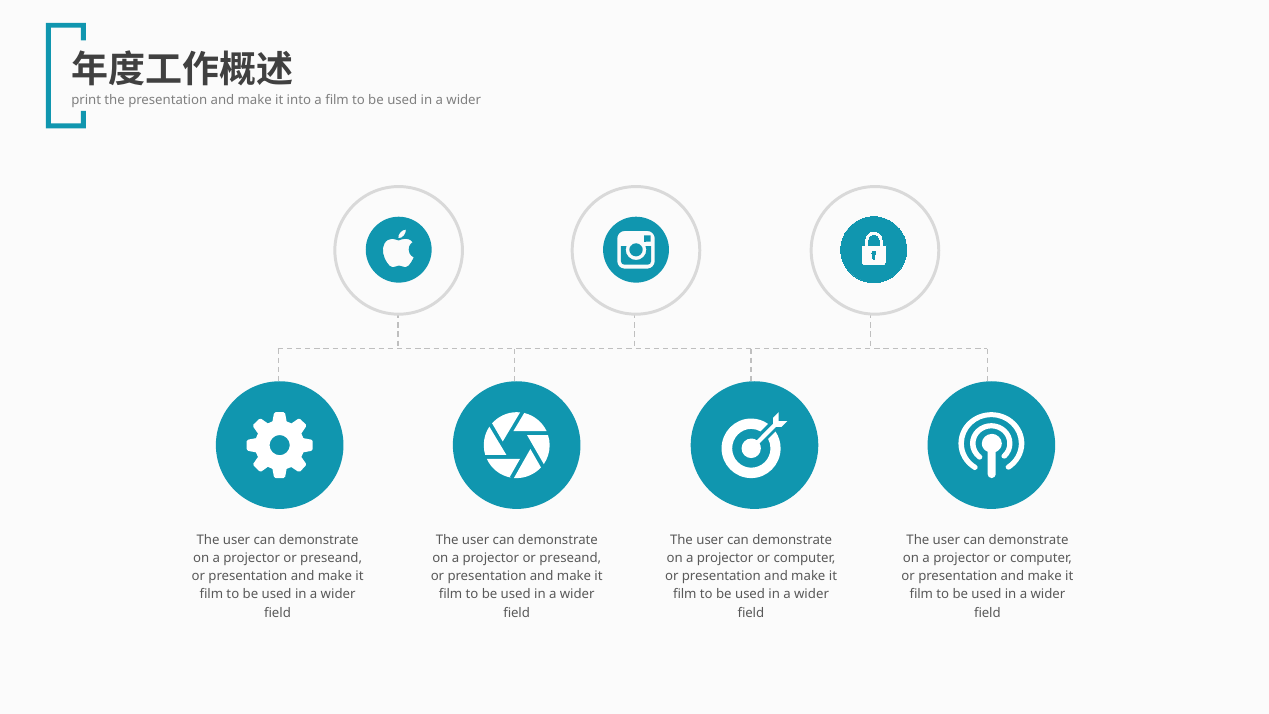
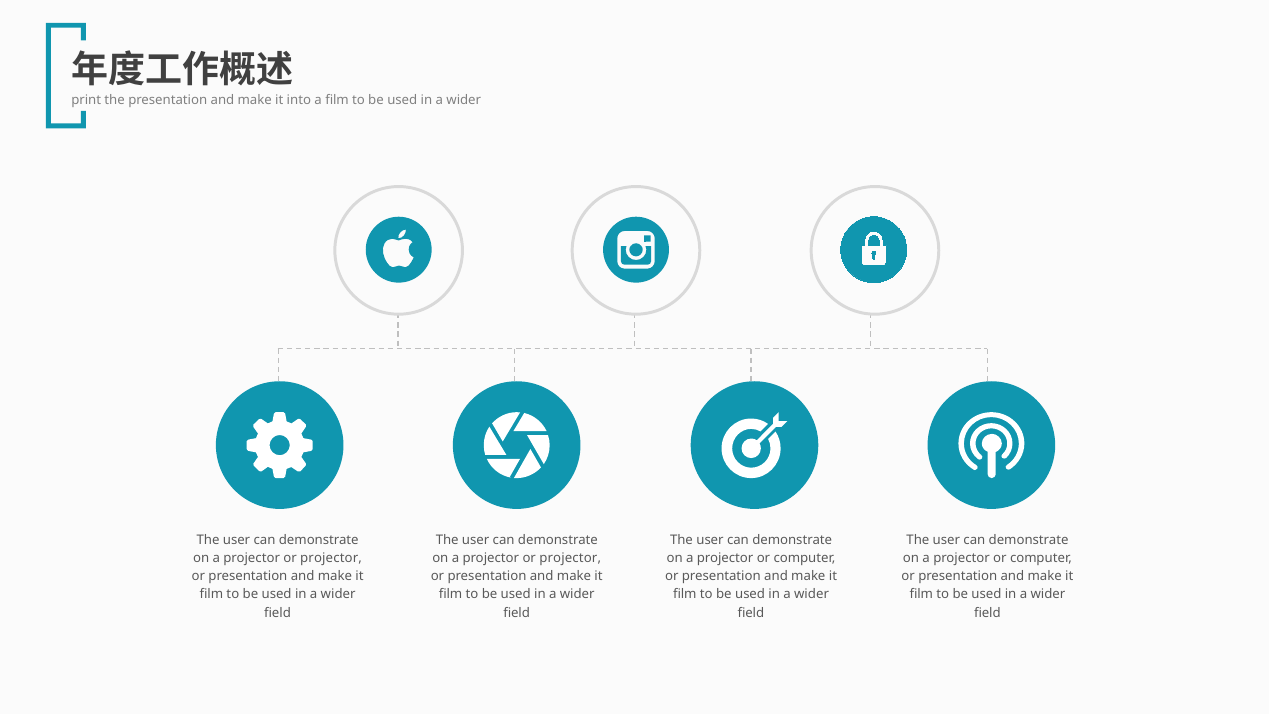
preseand: preseand -> projector (331, 558)
preseand: preseand -> projector (570, 558)
